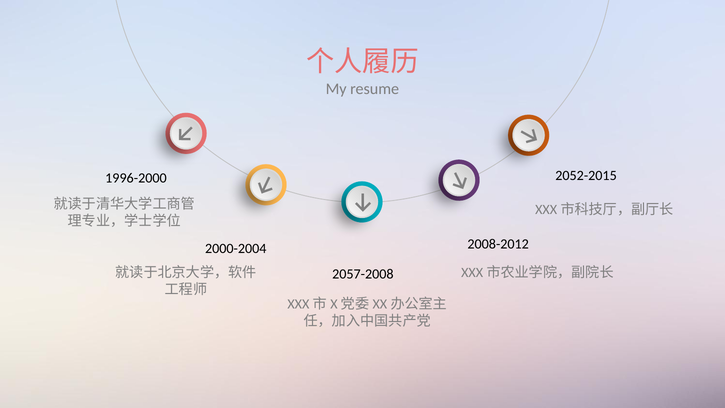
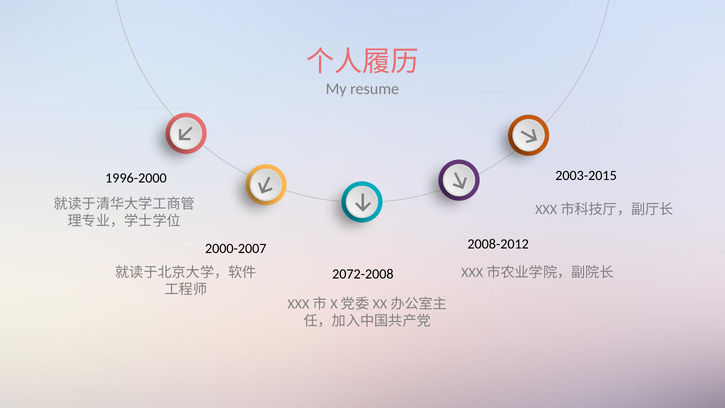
2052-2015: 2052-2015 -> 2003-2015 (586, 175)
2000-2004: 2000-2004 -> 2000-2007 (236, 249)
2057-2008: 2057-2008 -> 2072-2008 (363, 274)
